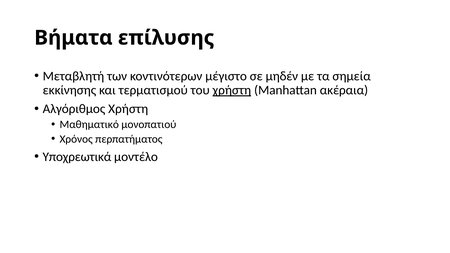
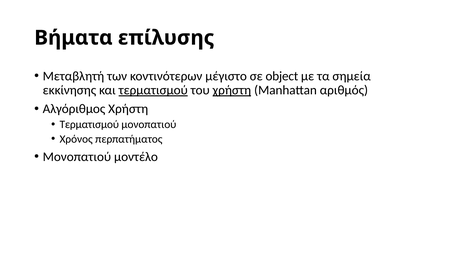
μηδέν: μηδέν -> object (282, 76)
τερματισμού underline: none -> present (153, 90)
ακέραια: ακέραια -> αριθμός (344, 90)
Μαθηματικό: Μαθηματικό -> Τερματισμού (89, 125)
Υποχρεωτικά: Υποχρεωτικά -> Μονοπατιού (77, 157)
